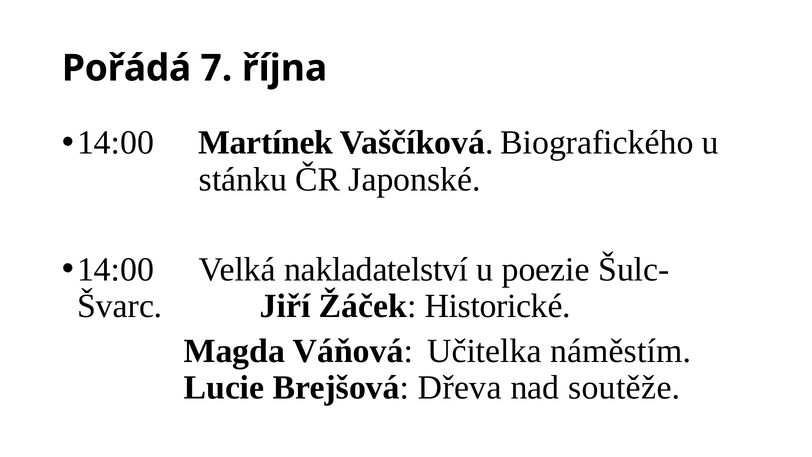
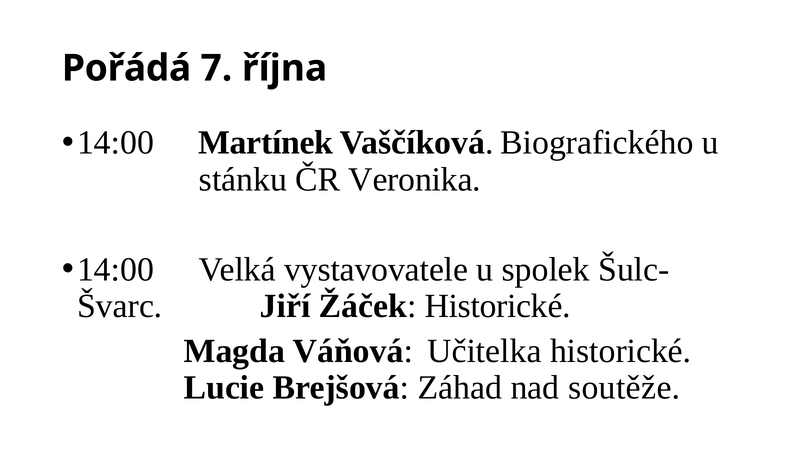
Japonské: Japonské -> Veronika (415, 179)
nakladatelství: nakladatelství -> vystavovatele (376, 269)
poezie: poezie -> spolek (546, 269)
Učitelka náměstím: náměstím -> historické (621, 351)
Dřeva: Dřeva -> Záhad (460, 387)
